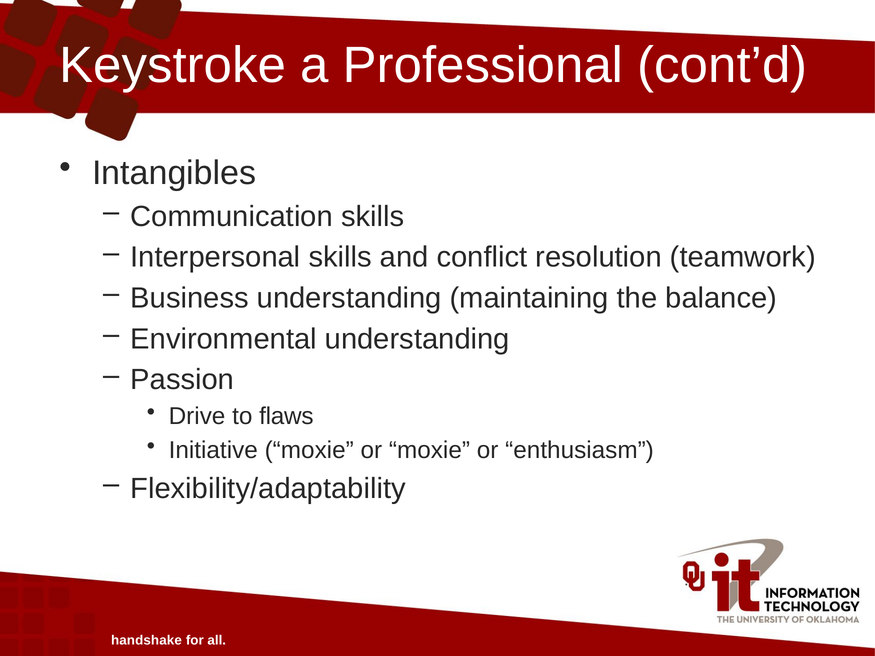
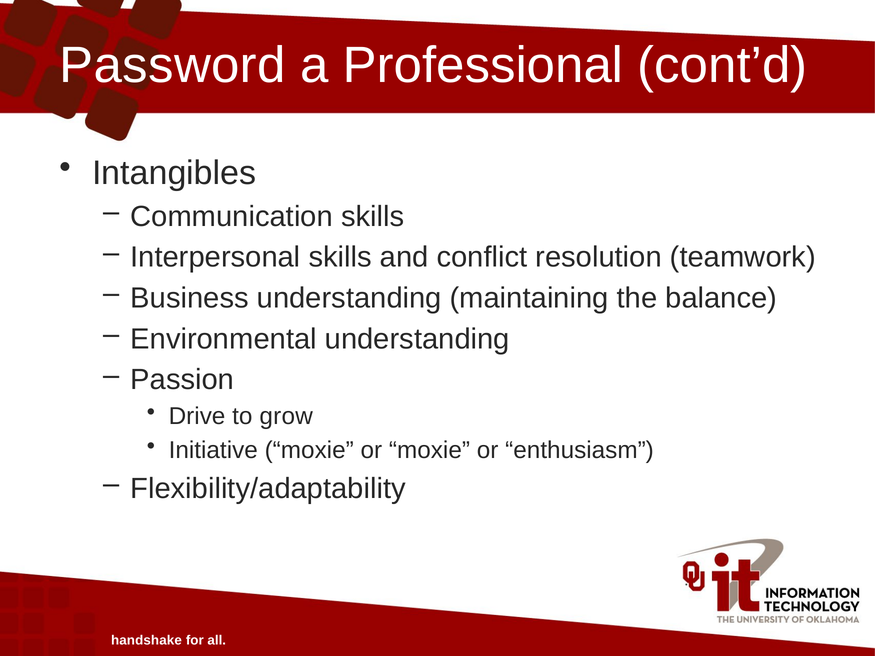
Keystroke: Keystroke -> Password (173, 65)
flaws: flaws -> grow (286, 416)
